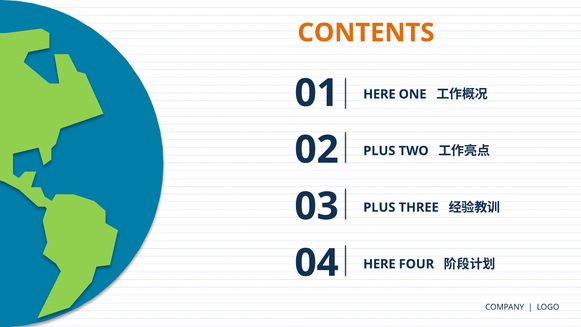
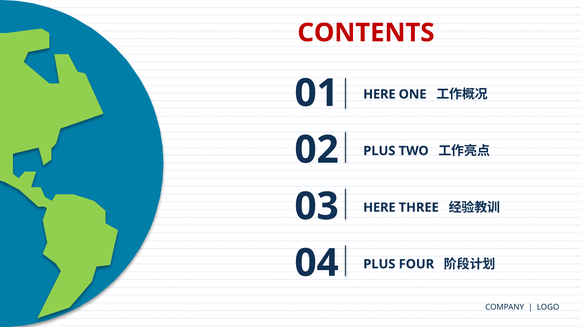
CONTENTS colour: orange -> red (366, 33)
PLUS: PLUS -> HERE (379, 207)
HERE: HERE -> PLUS (379, 264)
